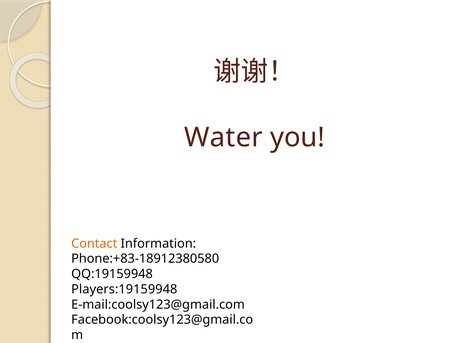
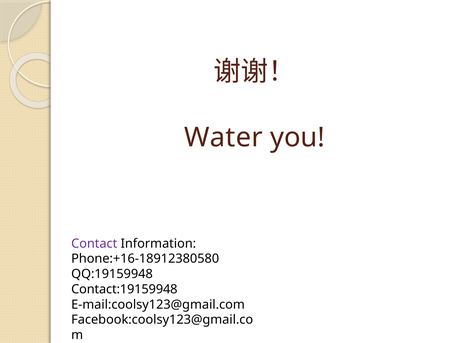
Contact colour: orange -> purple (94, 244)
Phone:+83-18912380580: Phone:+83-18912380580 -> Phone:+16-18912380580 (145, 259)
Players:19159948: Players:19159948 -> Contact:19159948 (124, 290)
